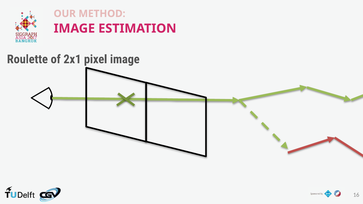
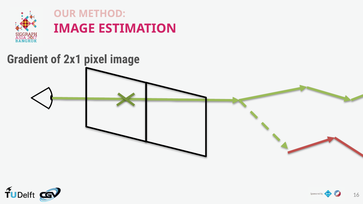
Roulette: Roulette -> Gradient (27, 59)
